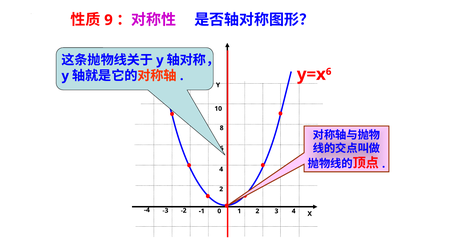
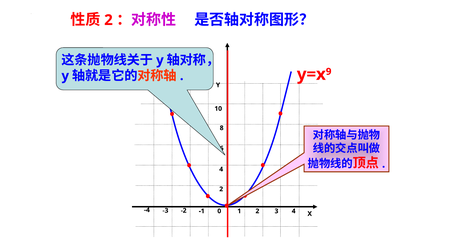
9: 9 -> 2 (108, 20)
6: 6 -> 9 (329, 72)
